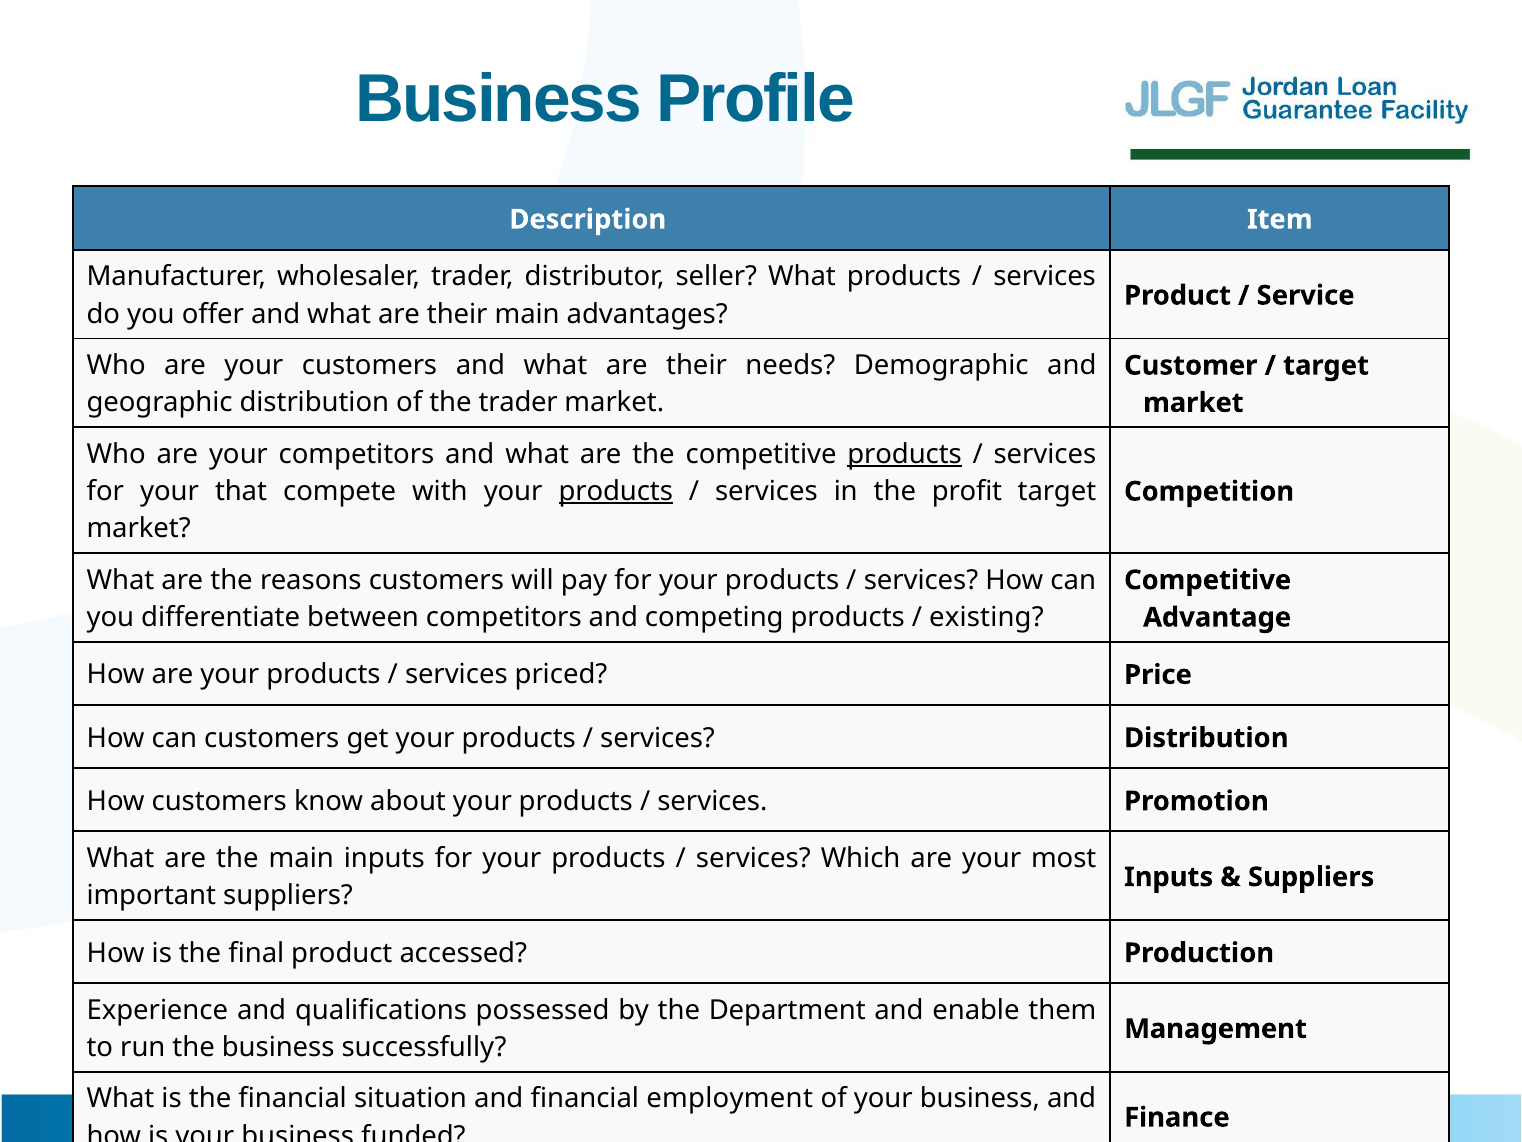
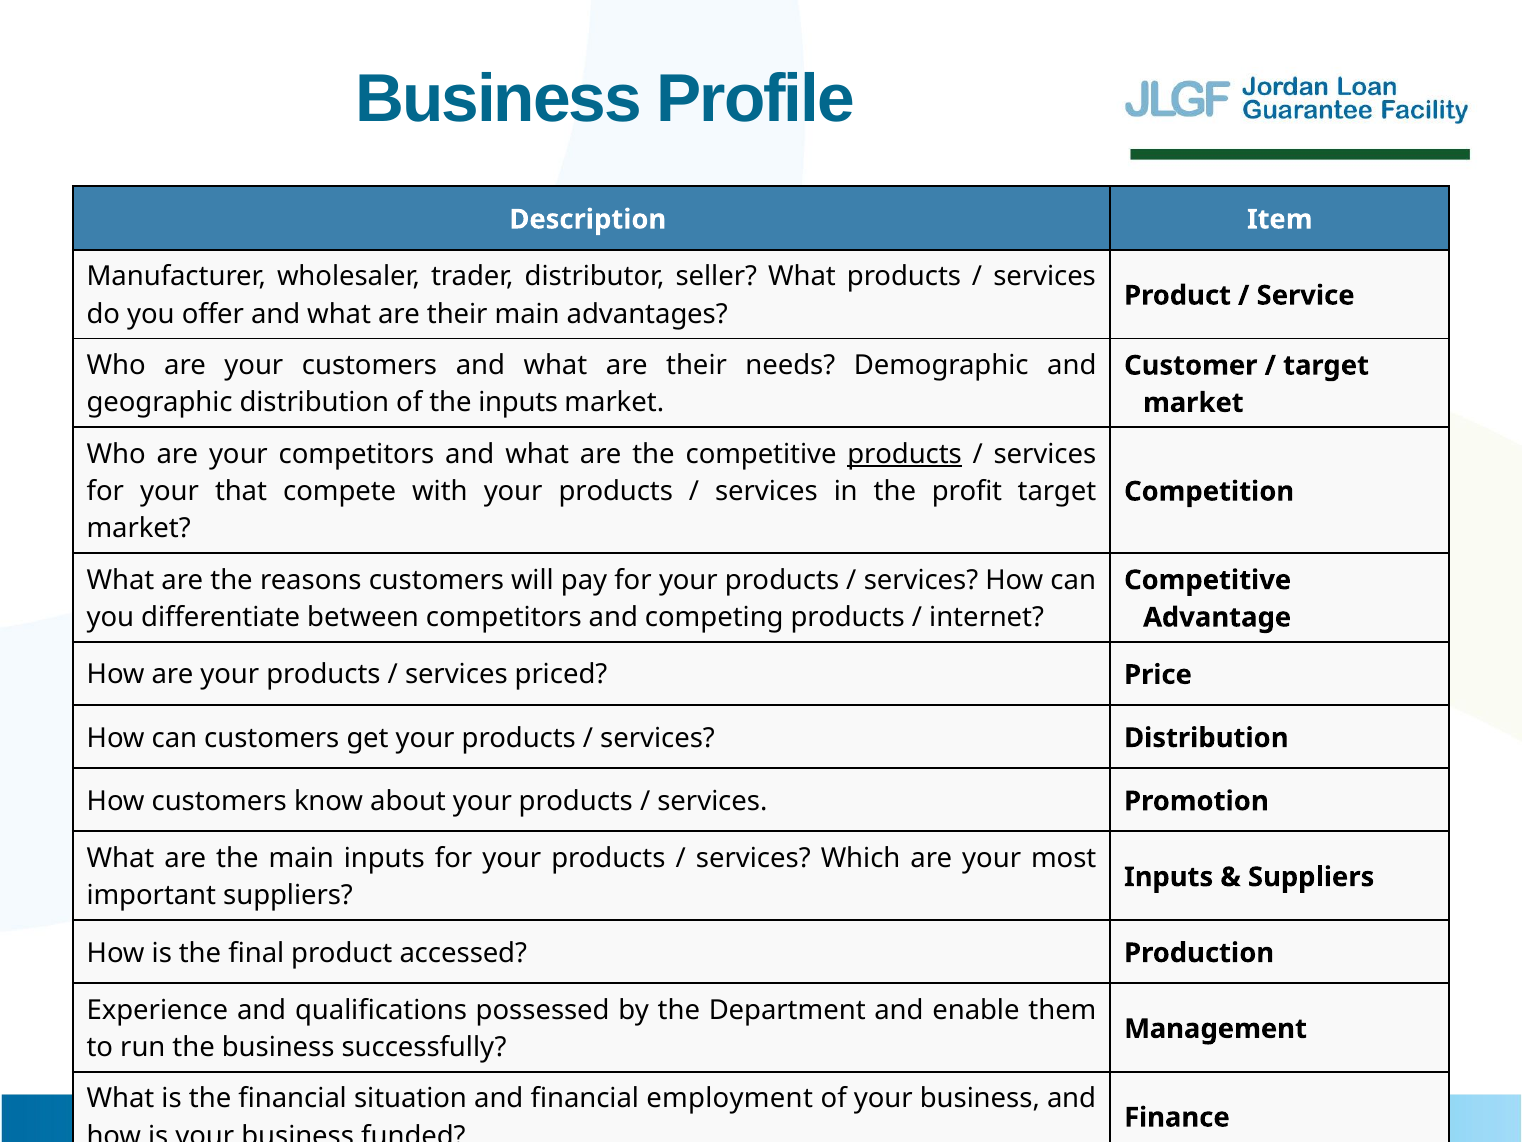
the trader: trader -> inputs (518, 403)
products underline: present -> none (616, 491)
existing: existing -> internet (987, 617)
